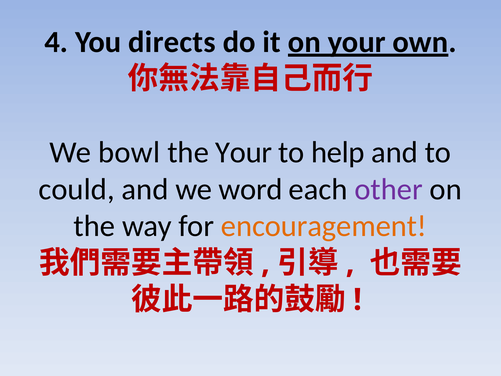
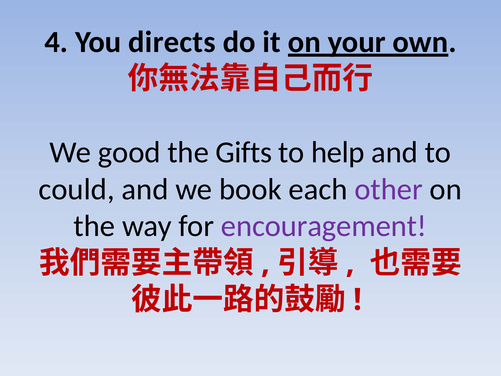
bowl: bowl -> good (129, 152)
the Your: Your -> Gifts (244, 152)
word: word -> book (250, 189)
encouragement colour: orange -> purple (324, 226)
